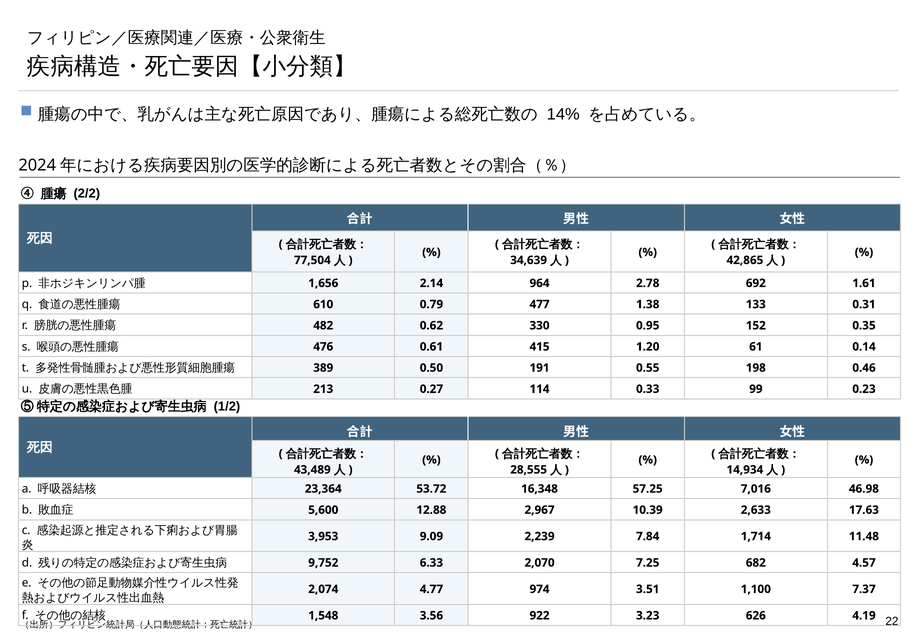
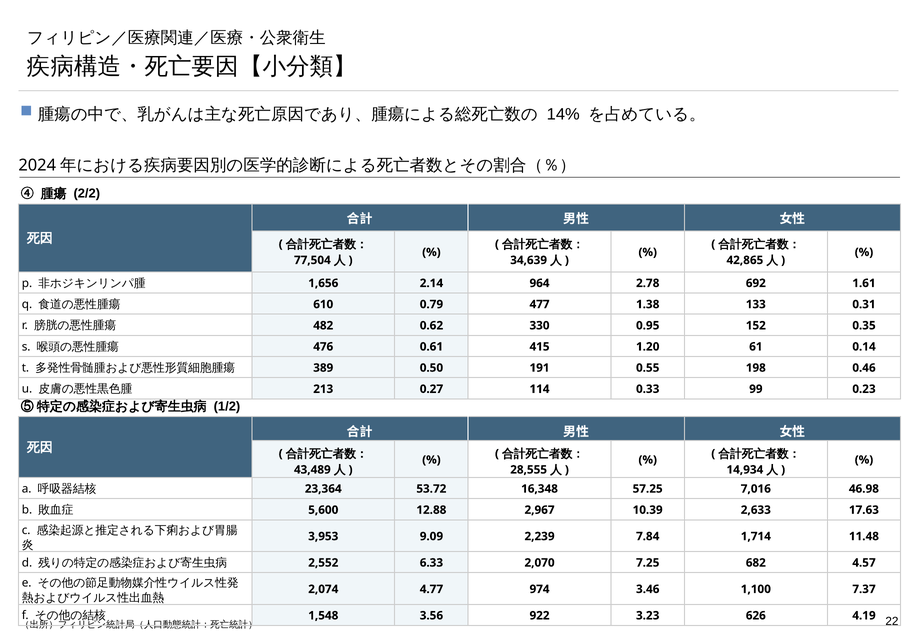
9,752: 9,752 -> 2,552 (323, 563)
3.51: 3.51 -> 3.46 (648, 589)
